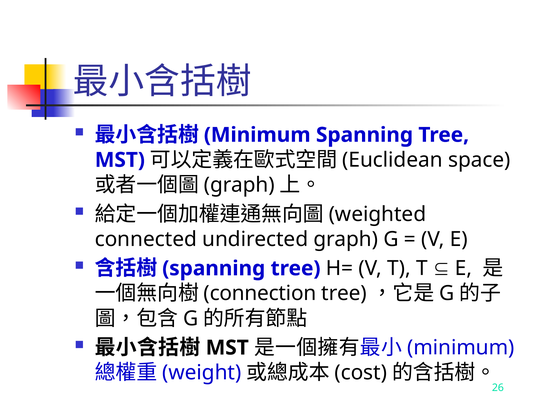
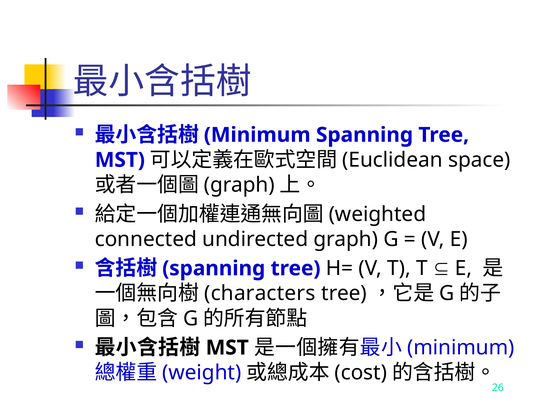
connection: connection -> characters (260, 293)
